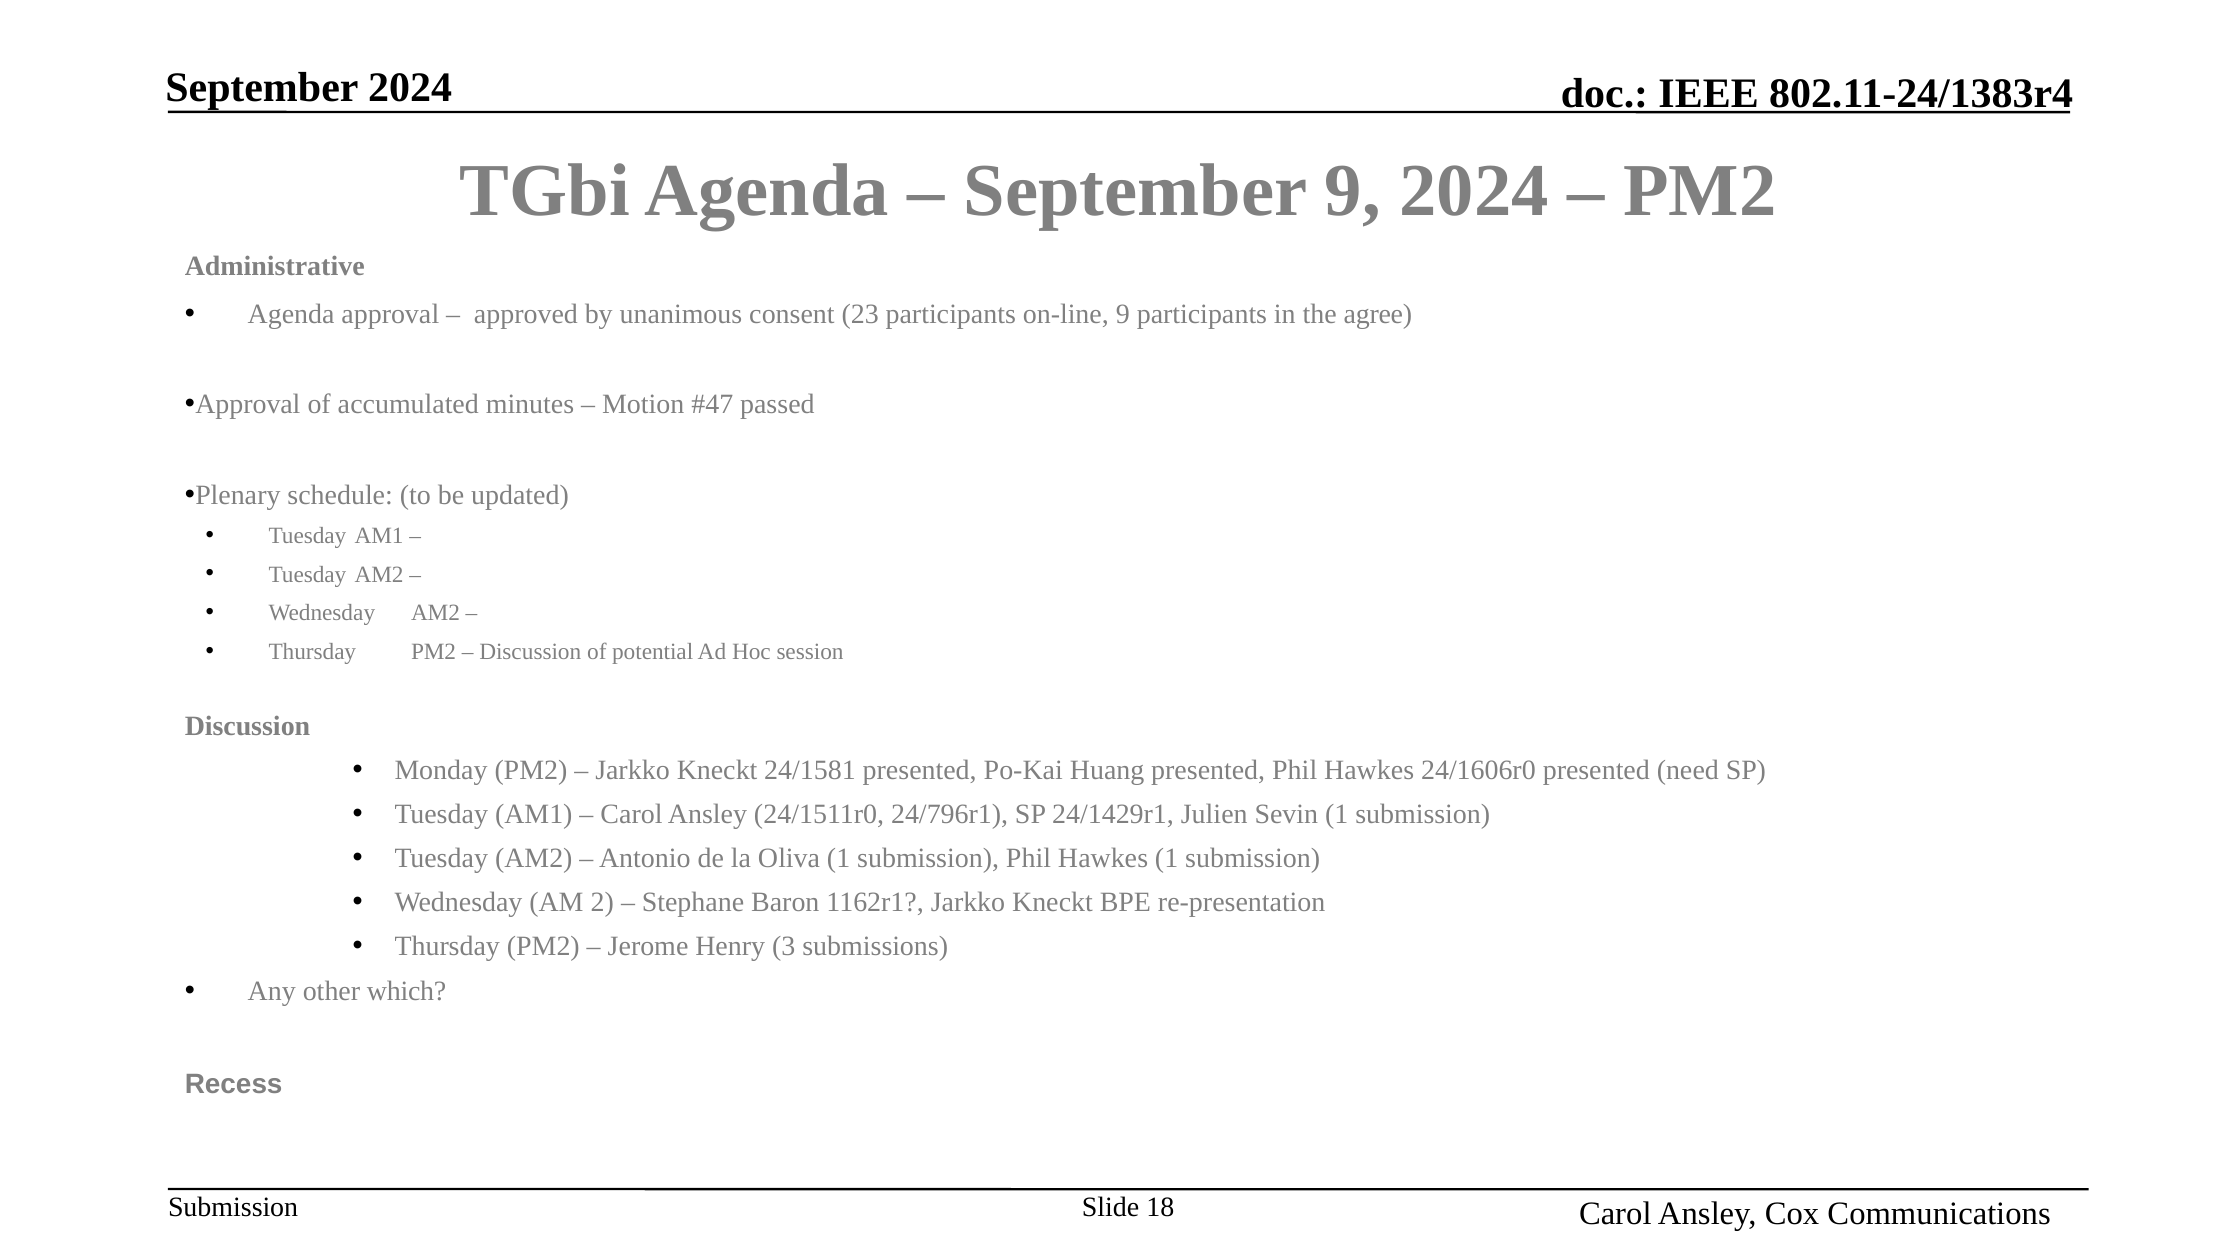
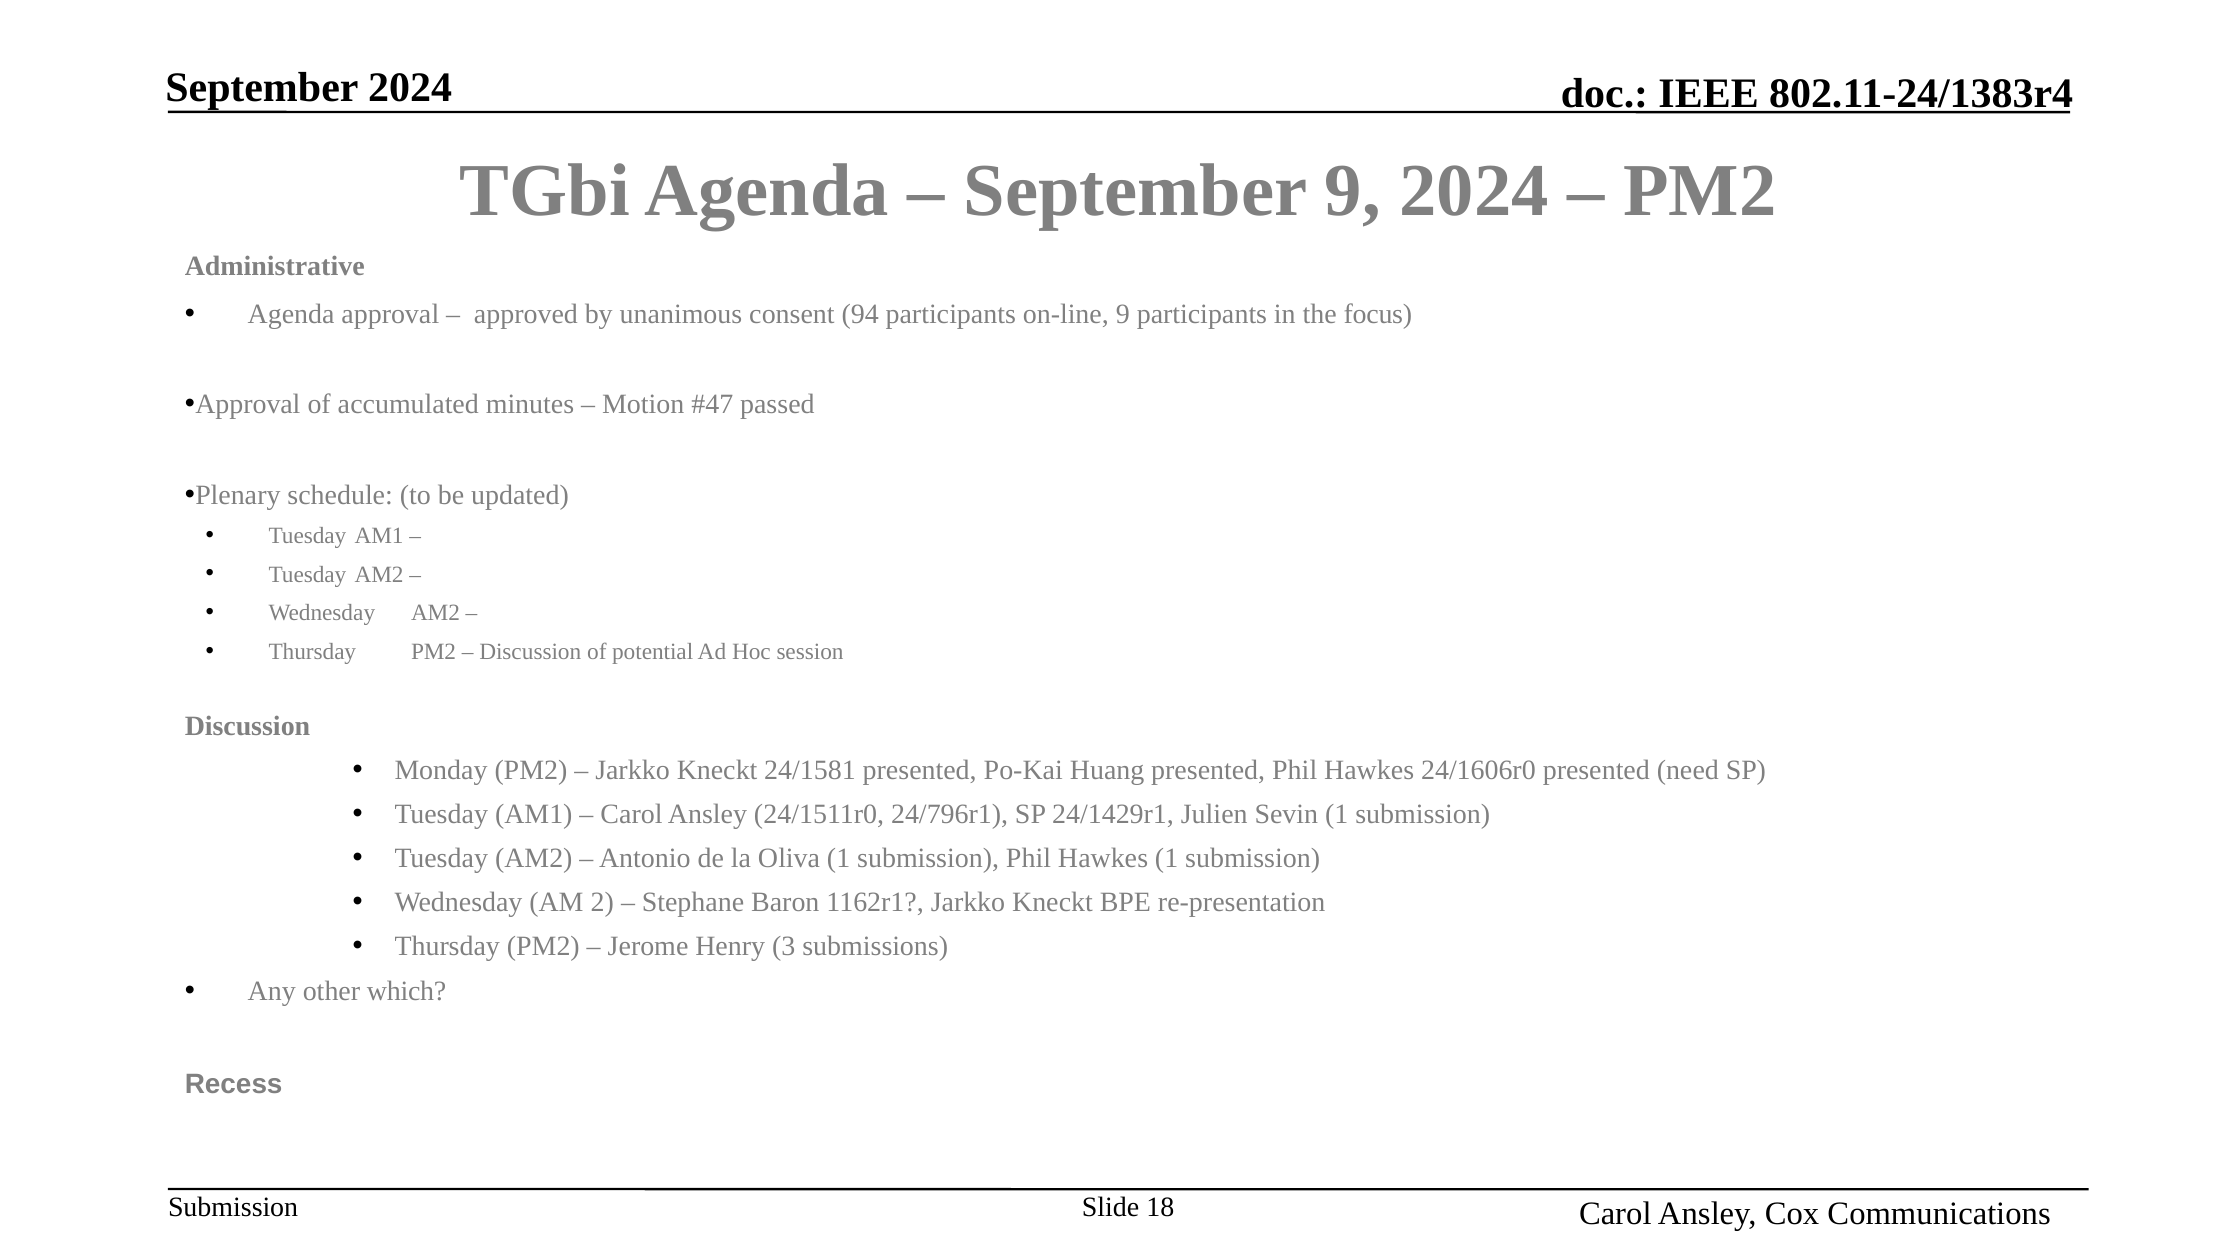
23: 23 -> 94 (860, 314)
agree: agree -> focus (1378, 314)
